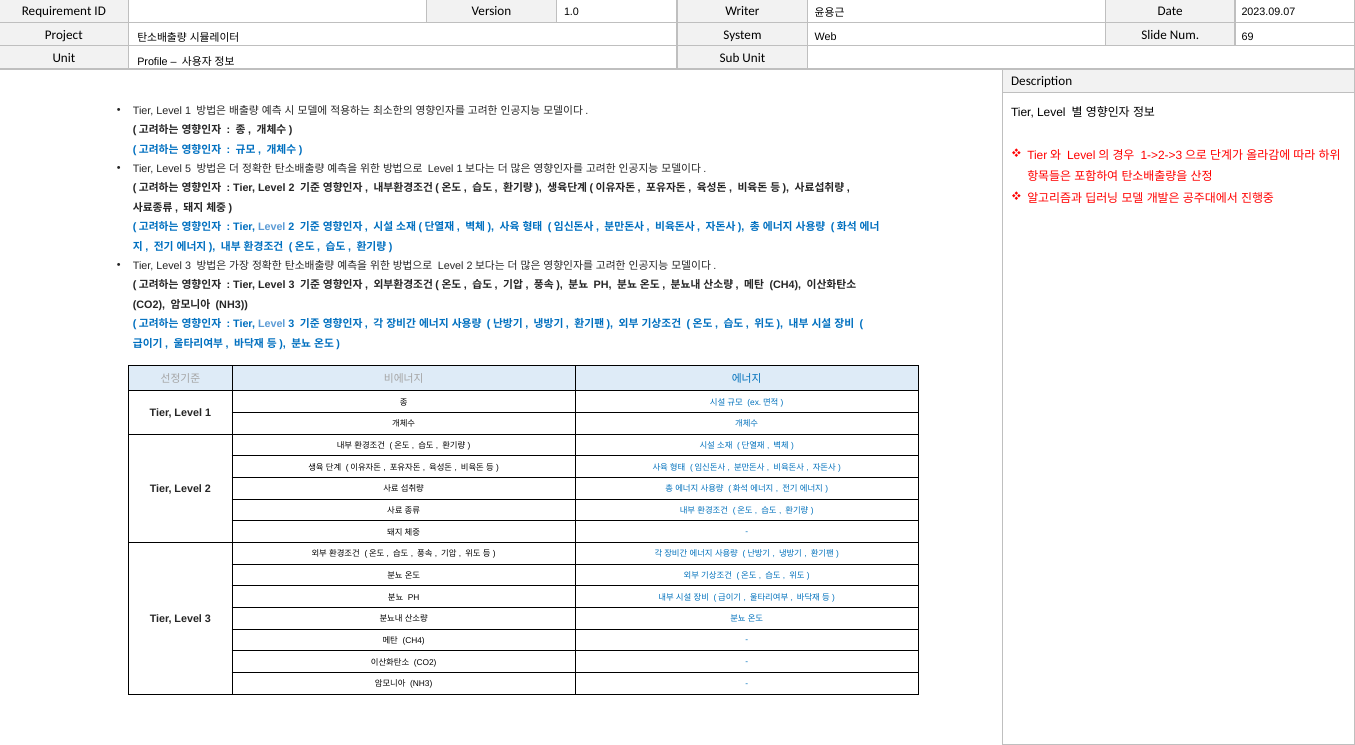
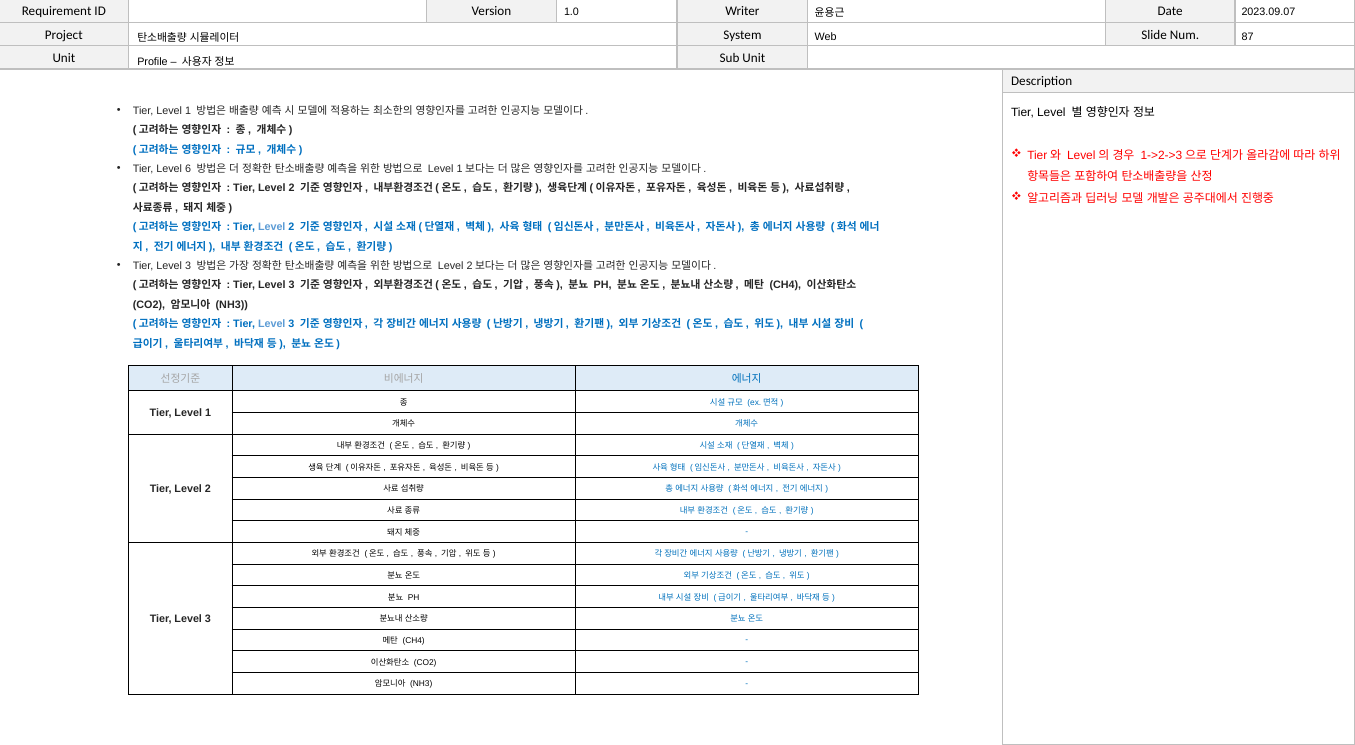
69: 69 -> 87 (1248, 37)
5: 5 -> 6 (188, 169)
